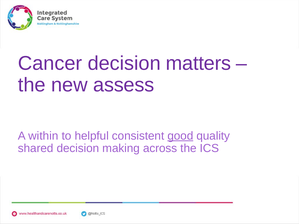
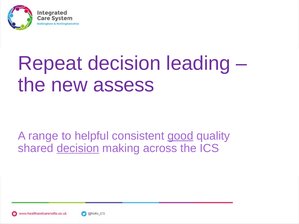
Cancer: Cancer -> Repeat (50, 63)
matters: matters -> leading (198, 63)
within: within -> range (43, 136)
decision underline: none -> present (78, 148)
